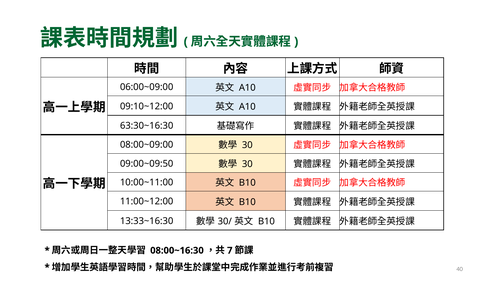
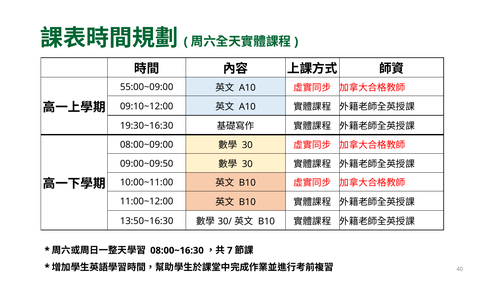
06:00~09:00: 06:00~09:00 -> 55:00~09:00 (147, 87)
63:30~16:30: 63:30~16:30 -> 19:30~16:30 (147, 126)
13:33~16:30: 13:33~16:30 -> 13:50~16:30 (147, 221)
